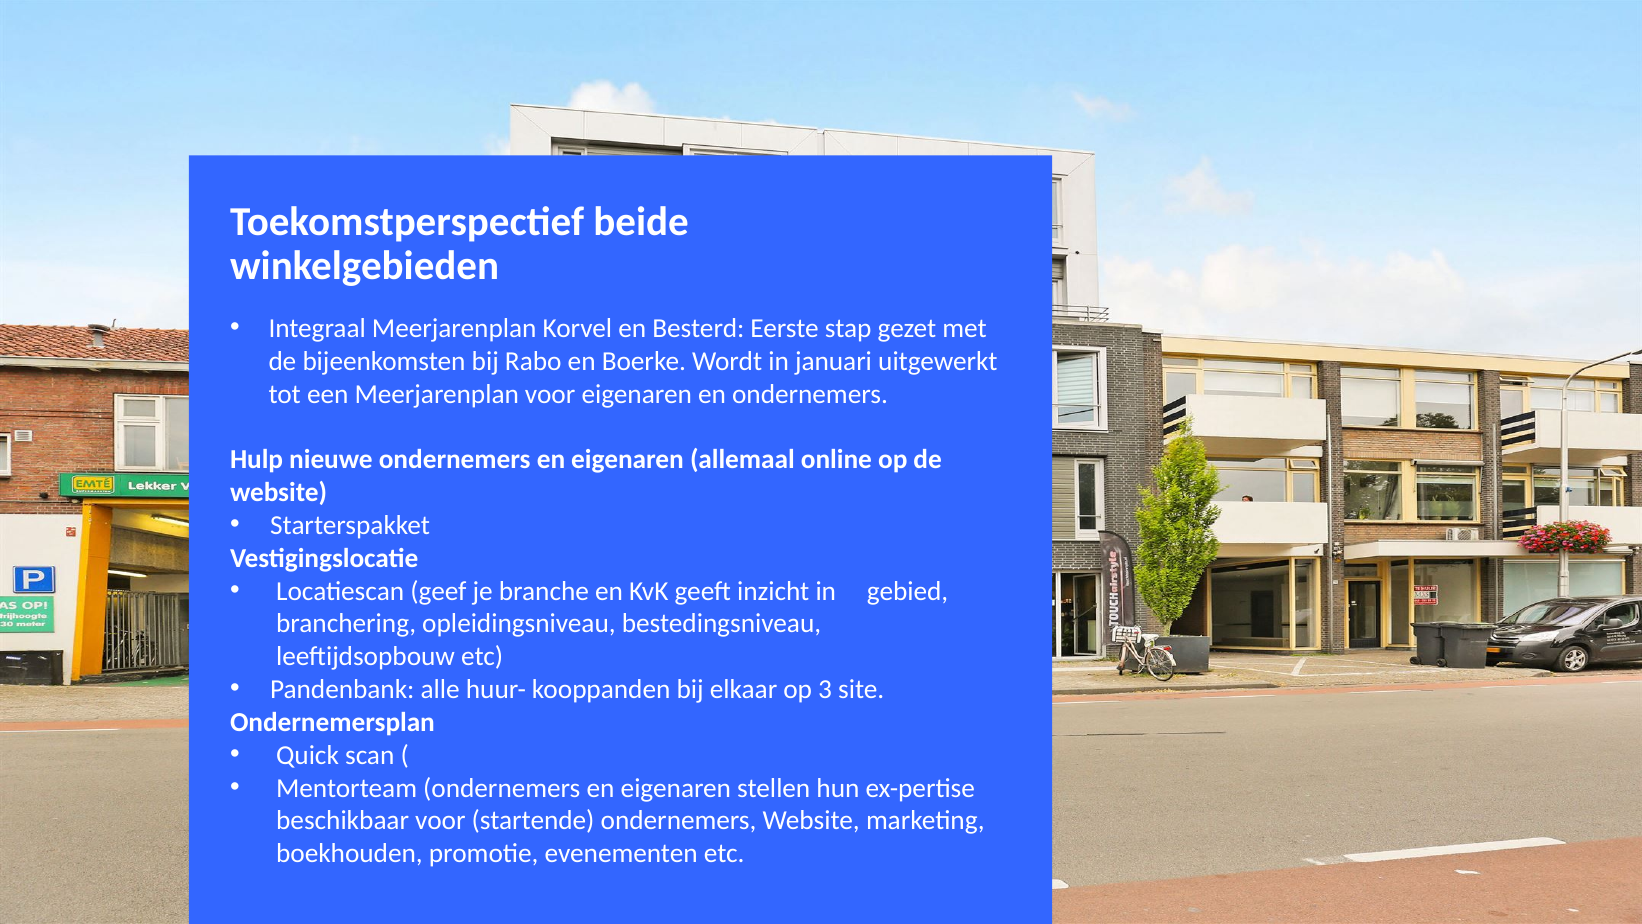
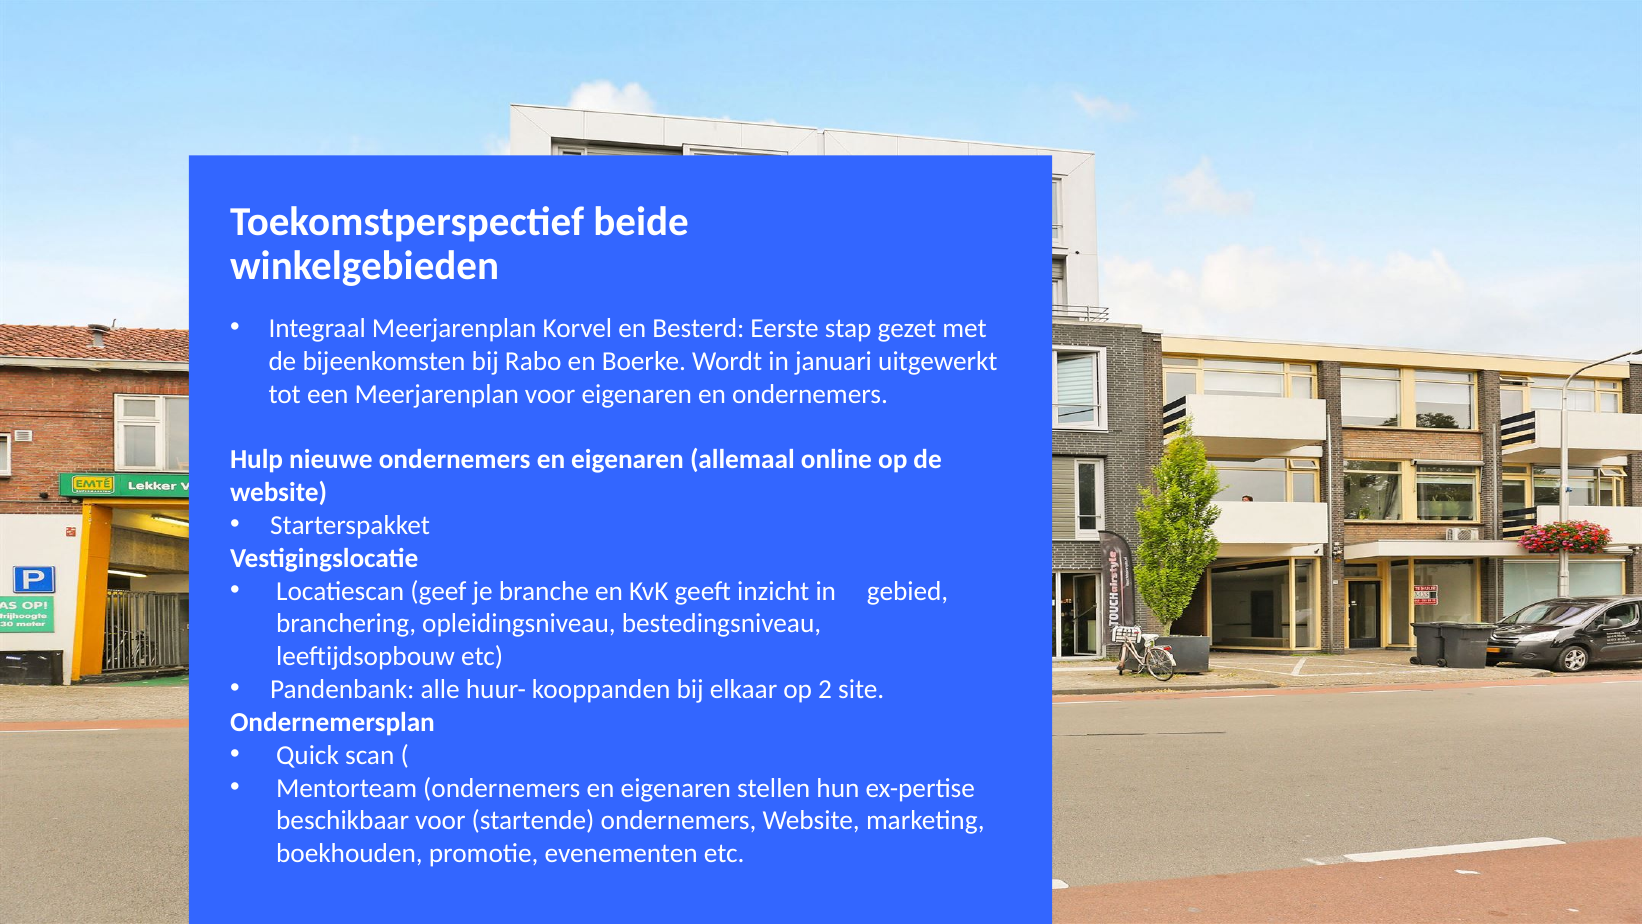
3: 3 -> 2 (825, 689)
